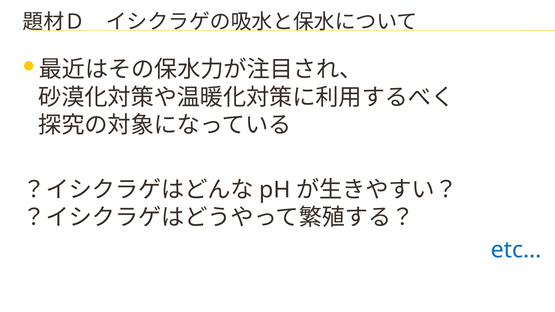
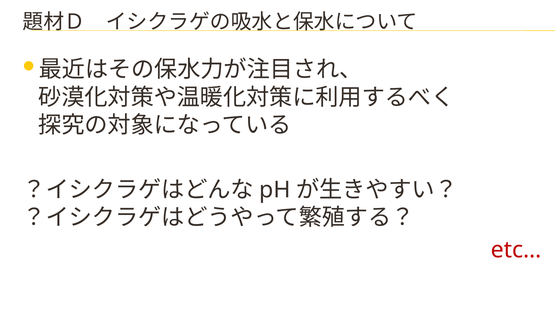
etc… colour: blue -> red (516, 250)
